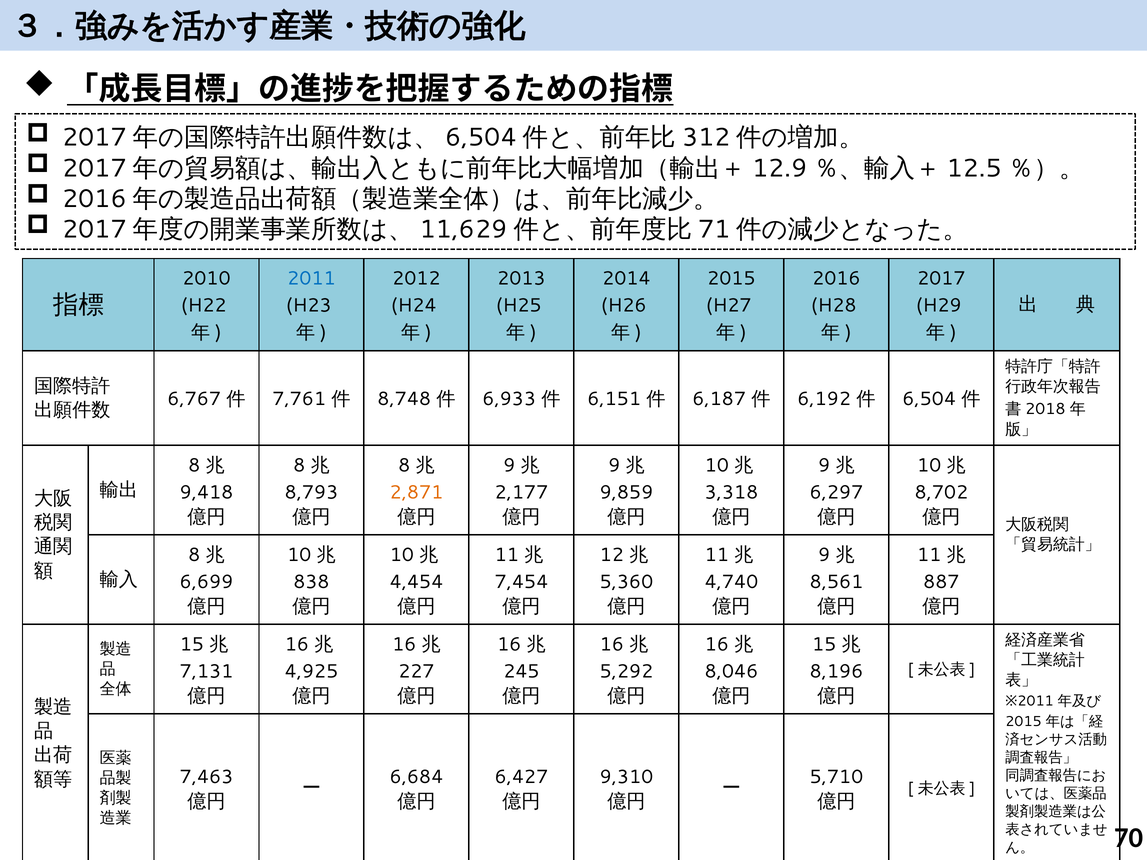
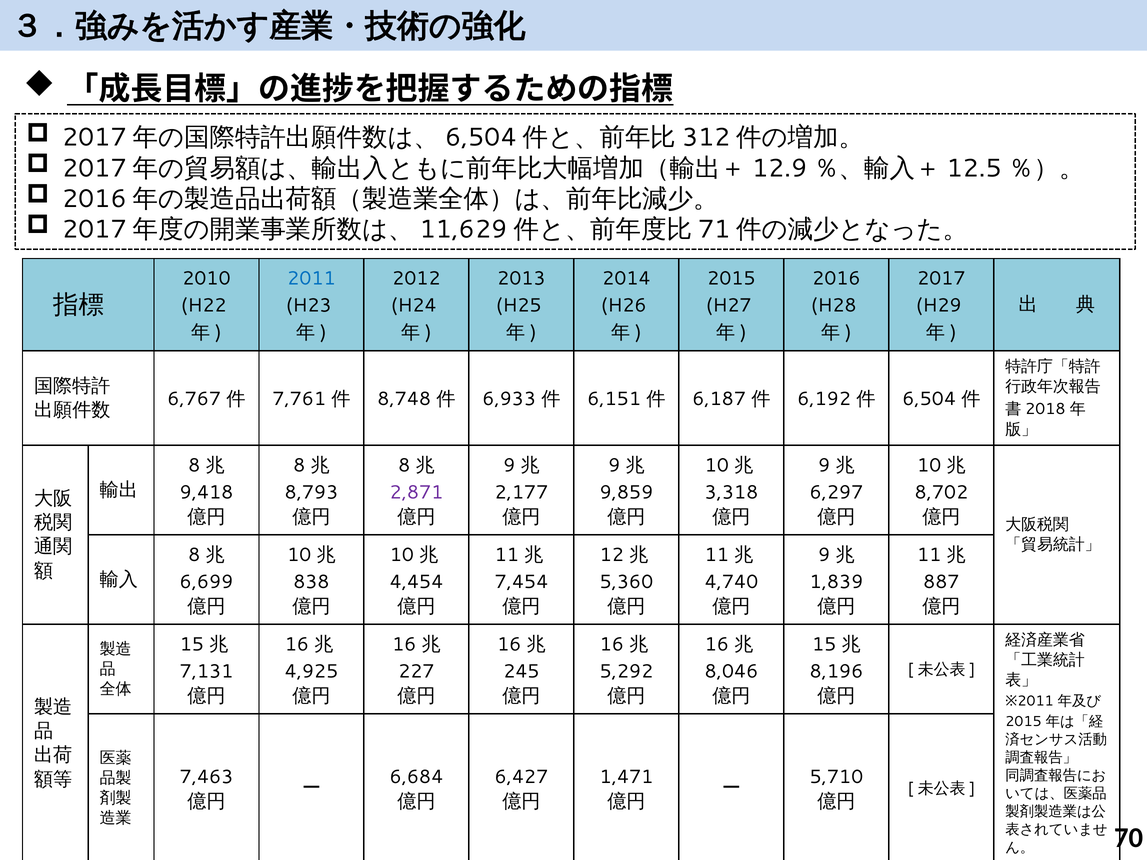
2,871 colour: orange -> purple (416, 493)
8,561: 8,561 -> 1,839 (836, 582)
9,310: 9,310 -> 1,471 (626, 777)
